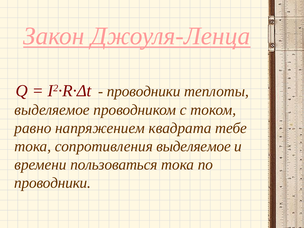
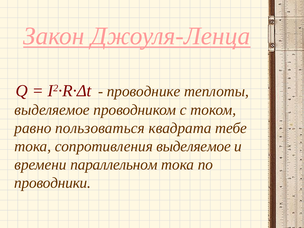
проводники: проводники -> проводнике (144, 91)
напряжением: напряжением -> пользоваться (100, 128)
пользоваться: пользоваться -> параллельном (114, 165)
